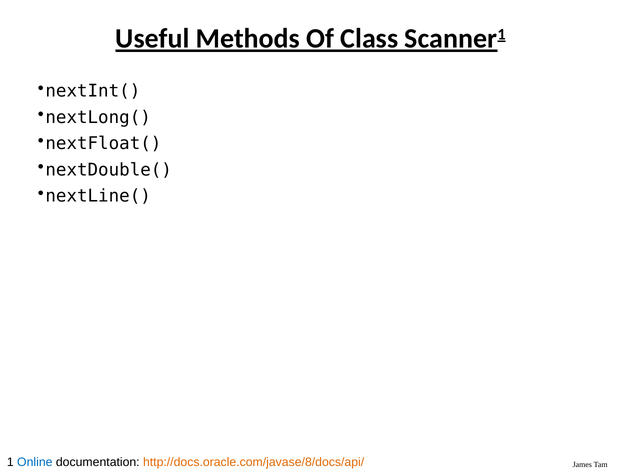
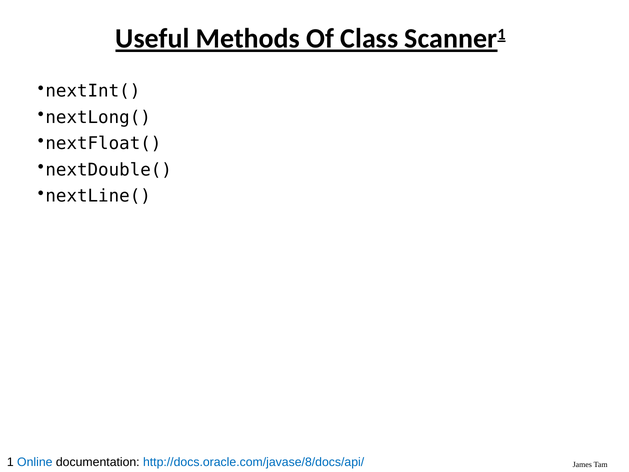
http://docs.oracle.com/javase/8/docs/api/ colour: orange -> blue (254, 462)
